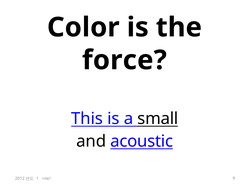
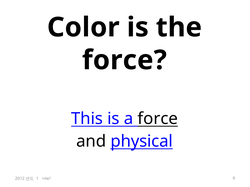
a small: small -> force (158, 119)
acoustic: acoustic -> physical (142, 142)
